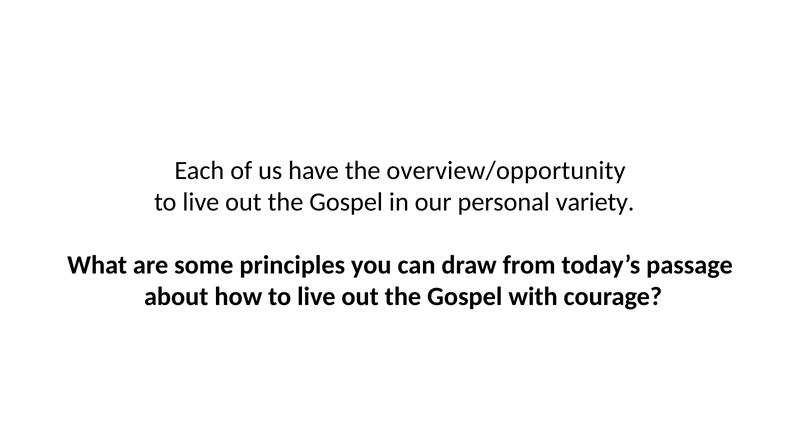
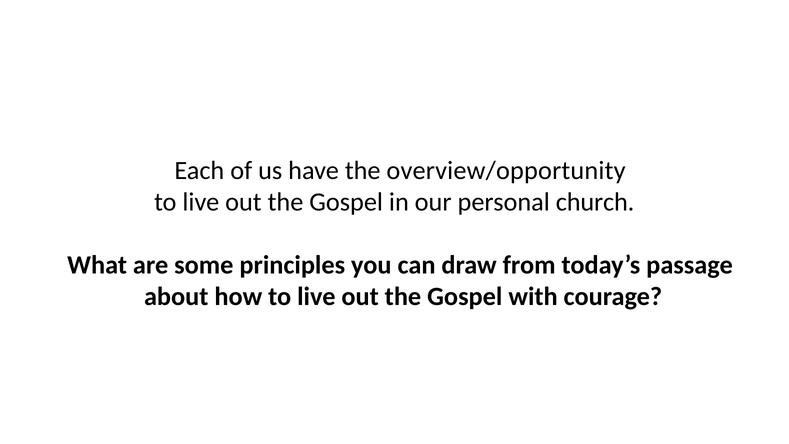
variety: variety -> church (595, 202)
